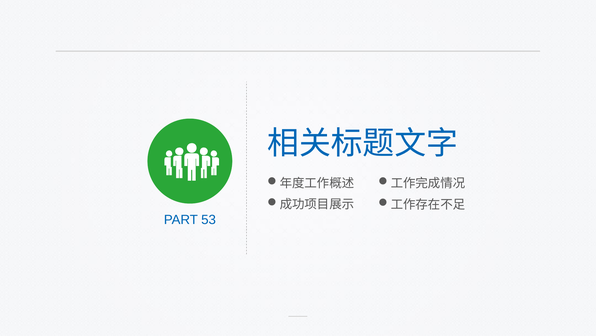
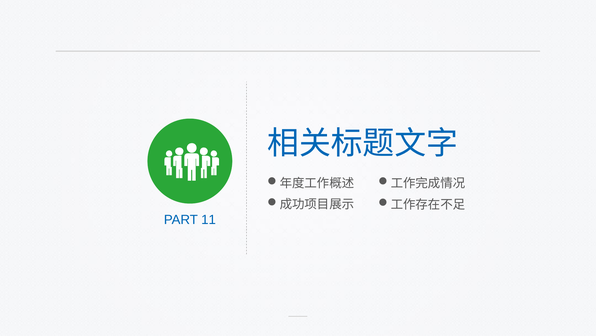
53: 53 -> 11 (209, 219)
